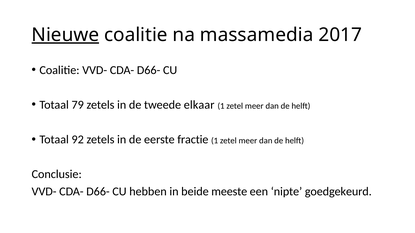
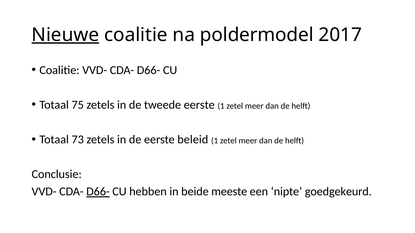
massamedia: massamedia -> poldermodel (257, 35)
79: 79 -> 75 (78, 105)
tweede elkaar: elkaar -> eerste (199, 105)
92: 92 -> 73 (78, 140)
fractie: fractie -> beleid (193, 140)
D66- underline: none -> present (98, 192)
